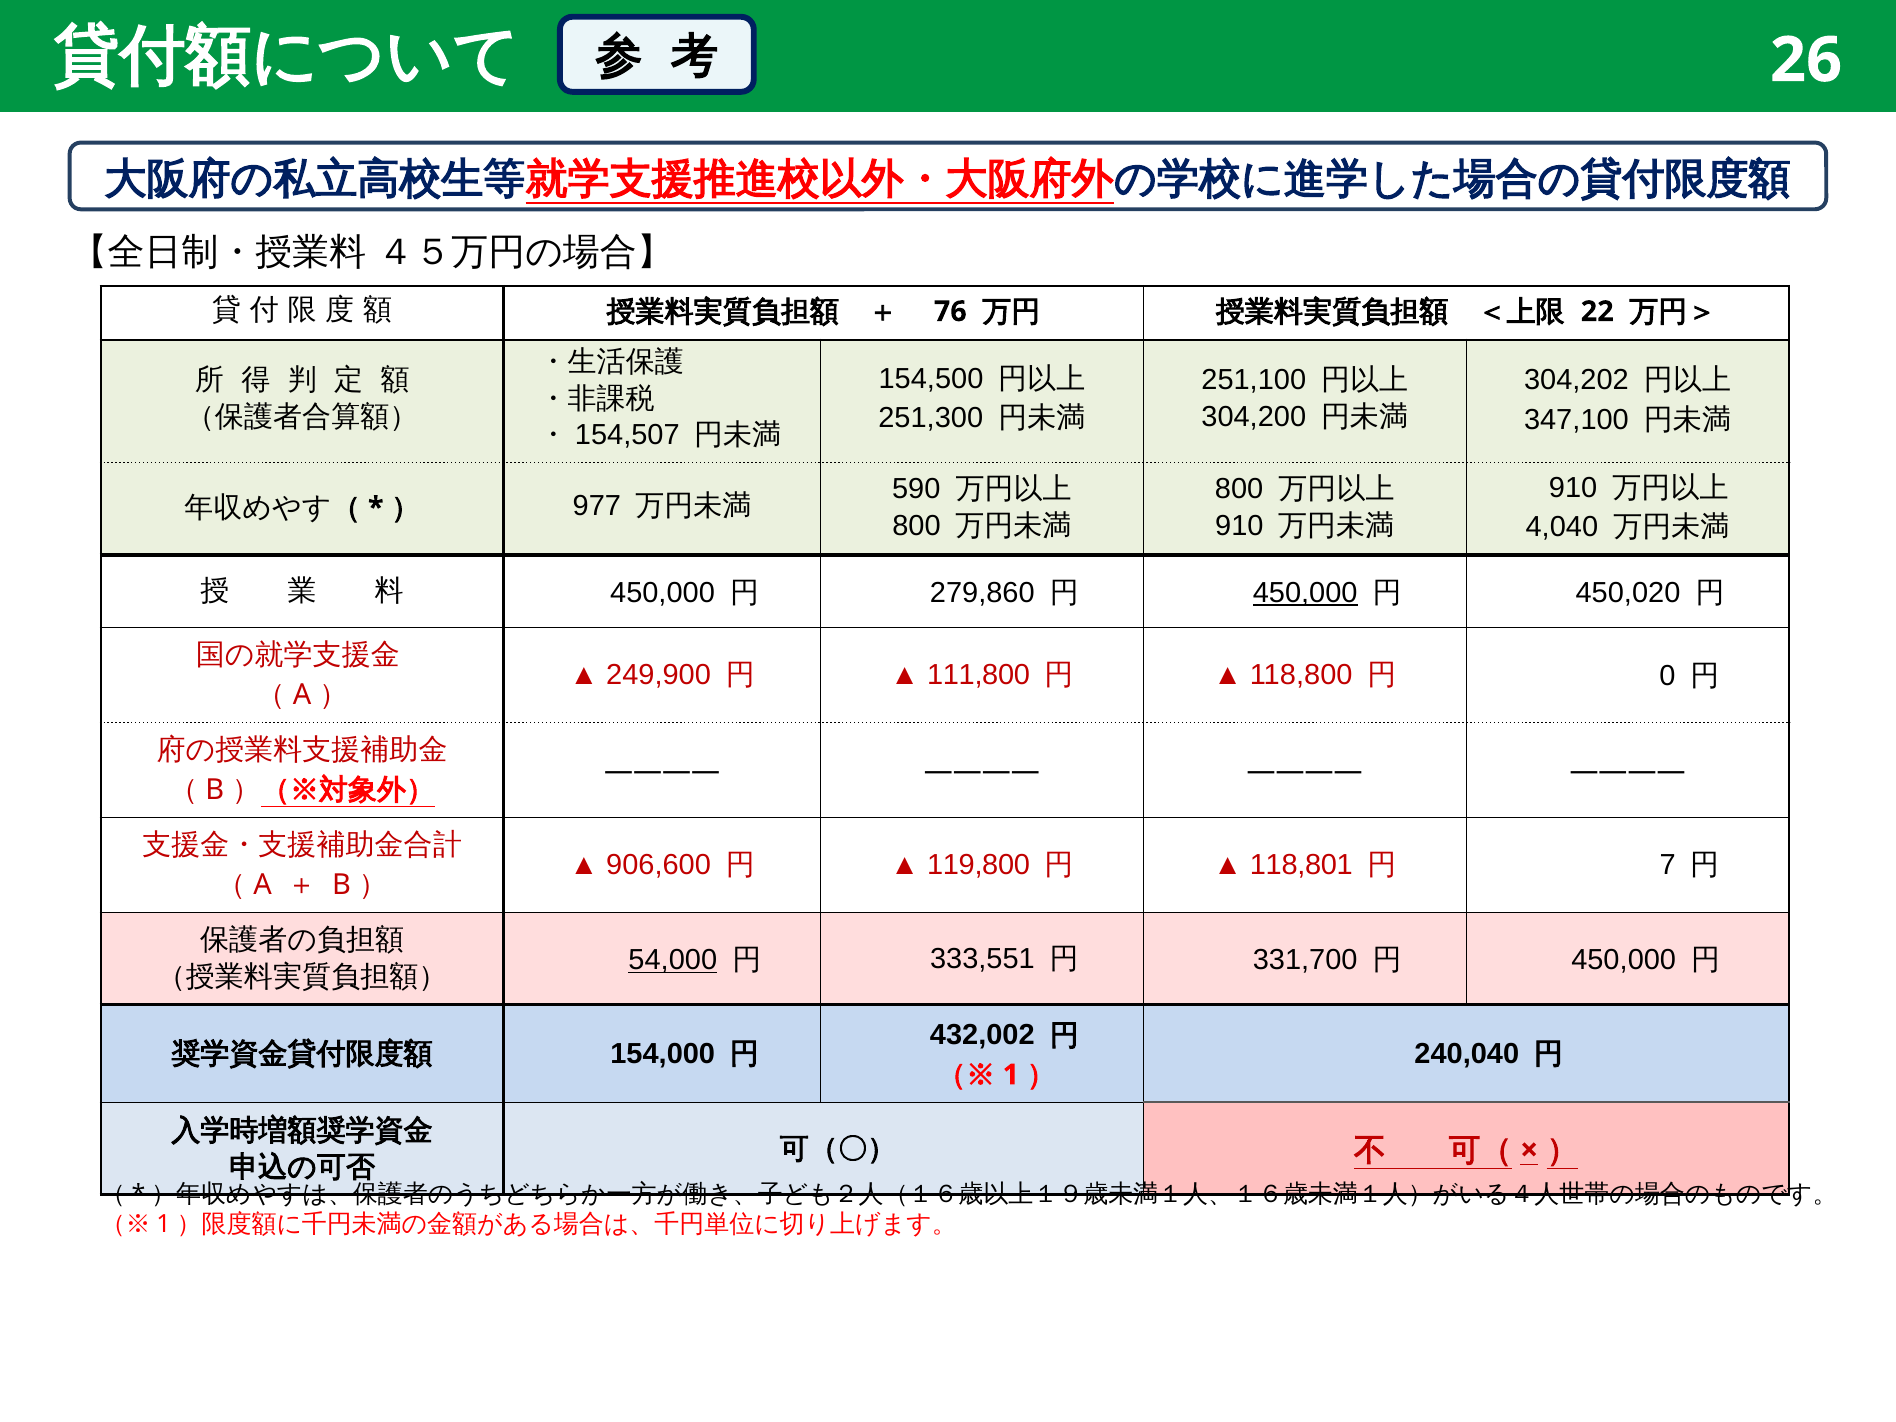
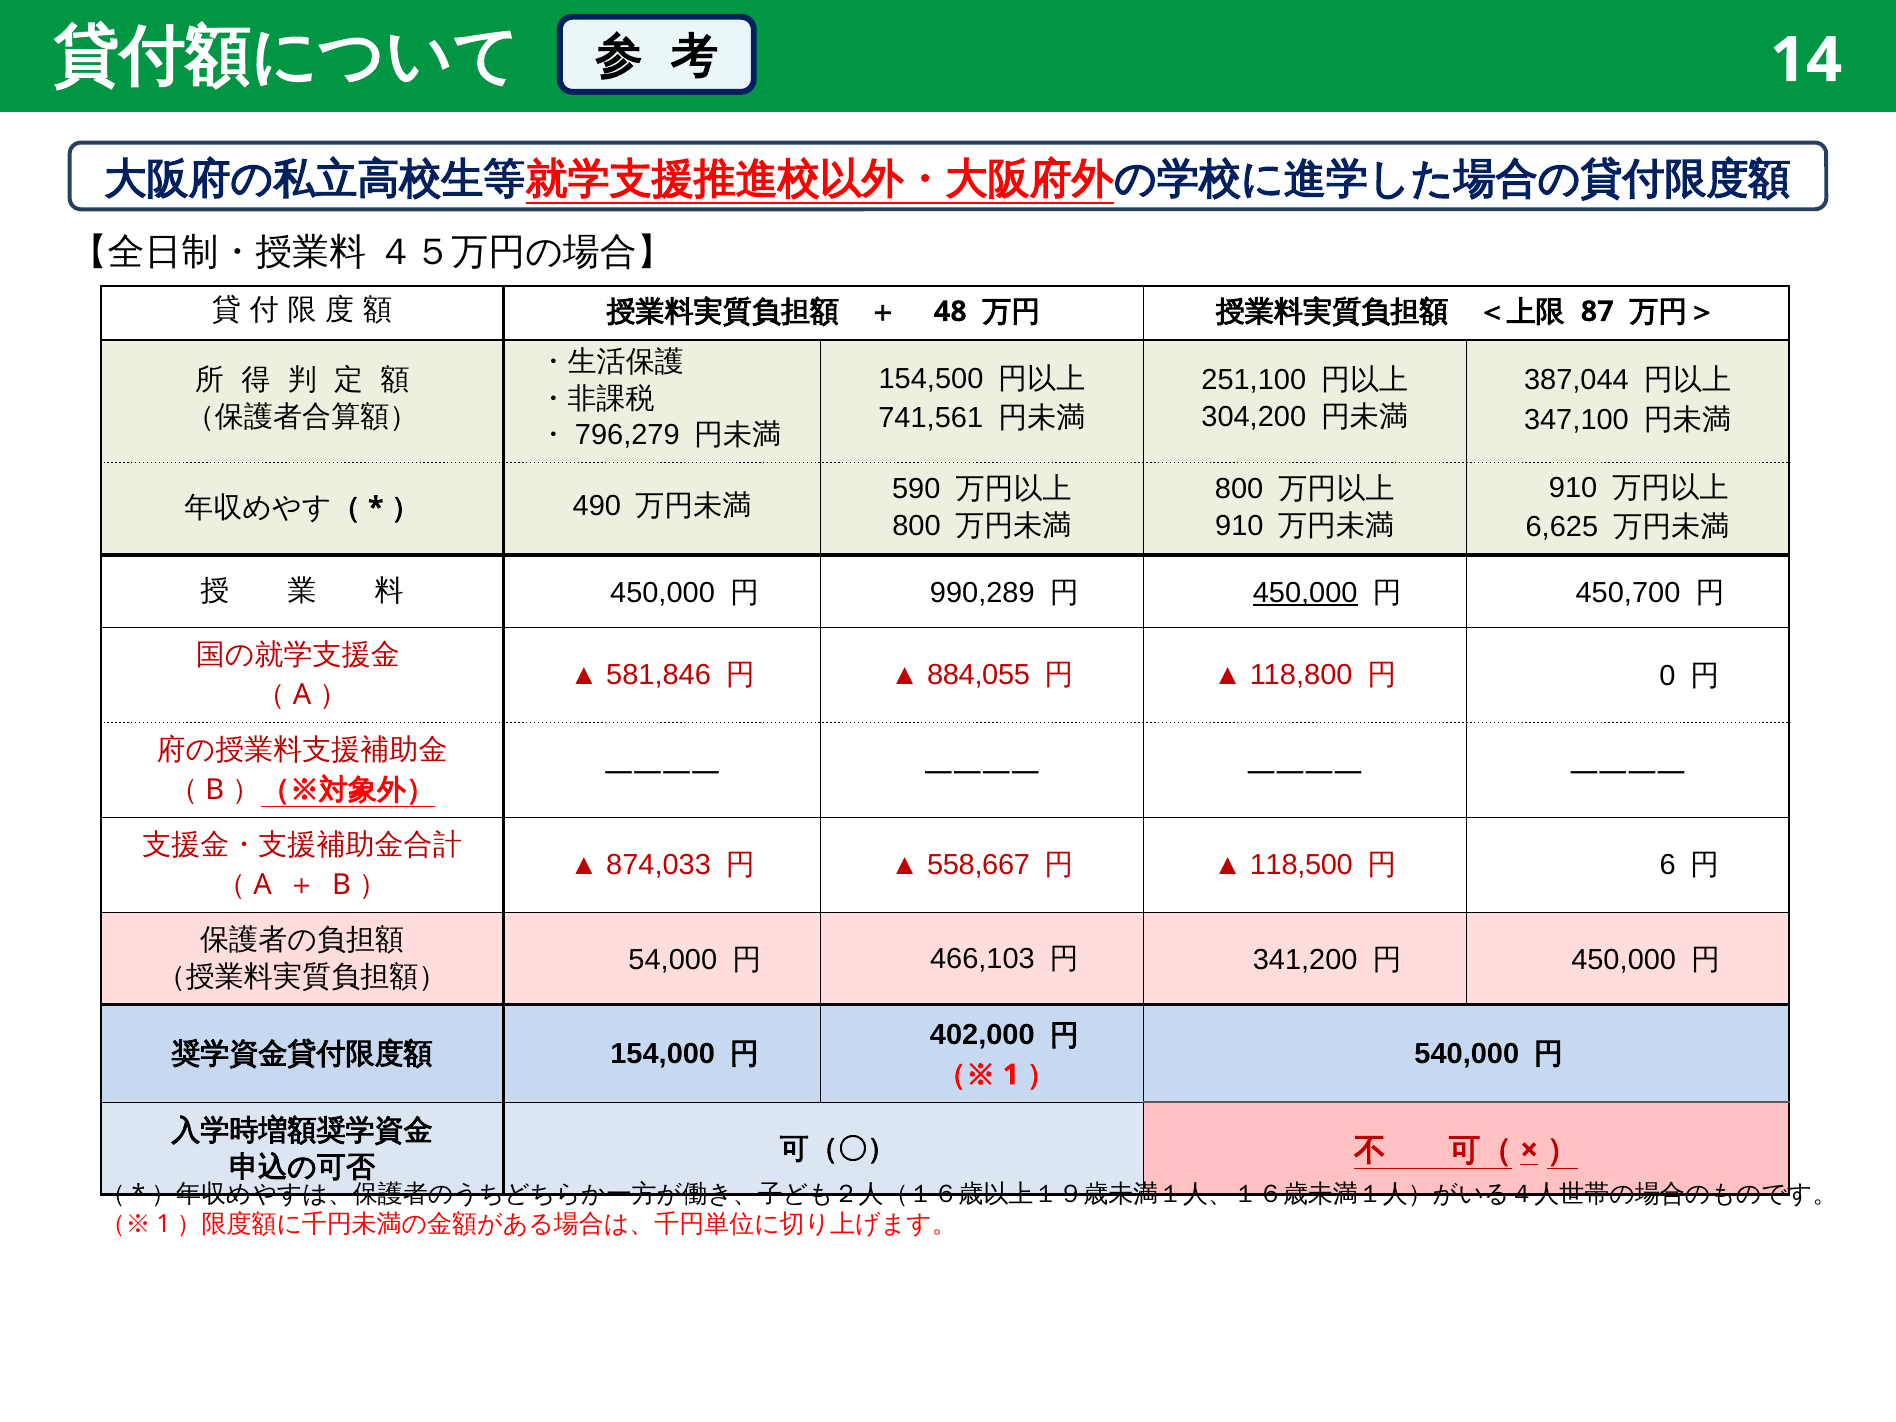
26: 26 -> 14 (1806, 60)
76: 76 -> 48 (950, 312)
22: 22 -> 87 (1597, 312)
304,202: 304,202 -> 387,044 (1576, 380)
251,300: 251,300 -> 741,561 (931, 418)
154,507: 154,507 -> 796,279 (627, 435)
977: 977 -> 490 (597, 506)
4,040: 4,040 -> 6,625 (1562, 527)
279,860: 279,860 -> 990,289 (982, 593)
450,020: 450,020 -> 450,700 (1628, 593)
249,900: 249,900 -> 581,846 (659, 675)
111,800: 111,800 -> 884,055 (979, 675)
906,600: 906,600 -> 874,033 (659, 865)
119,800: 119,800 -> 558,667 (979, 865)
118,801: 118,801 -> 118,500 (1301, 865)
7: 7 -> 6 (1668, 865)
54,000 underline: present -> none (673, 960)
333,551: 333,551 -> 466,103 (982, 959)
331,700: 331,700 -> 341,200 (1305, 960)
432,002: 432,002 -> 402,000 (982, 1035)
240,040: 240,040 -> 540,000 (1467, 1054)
